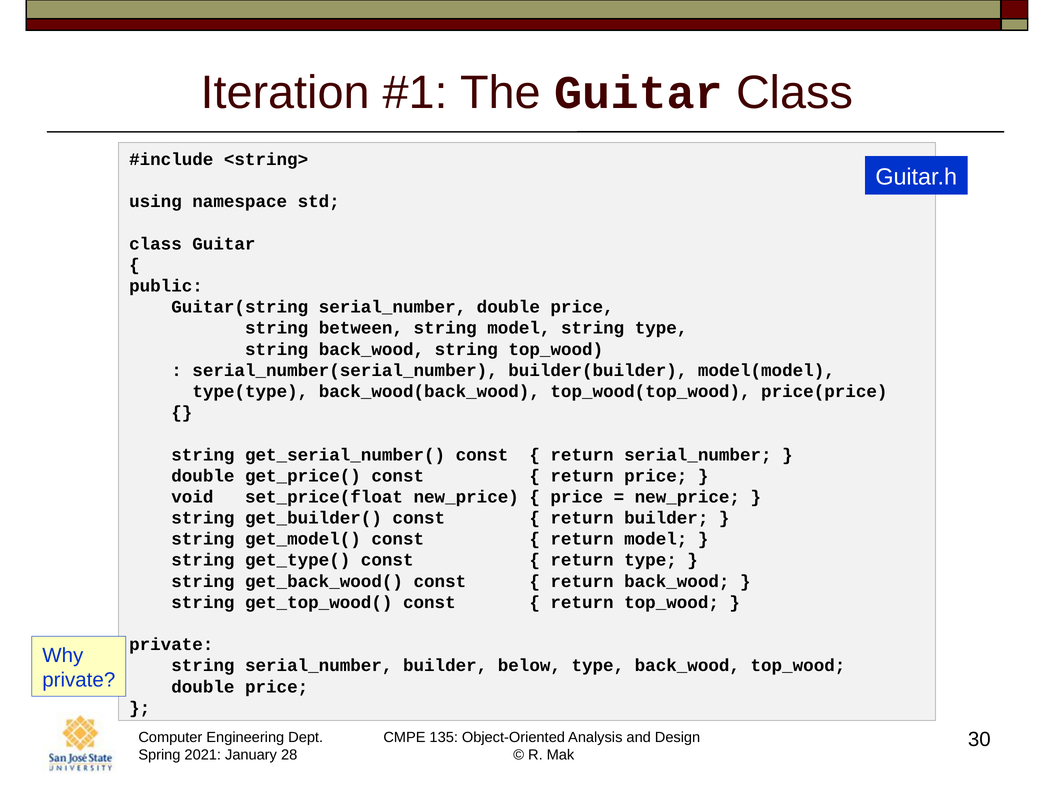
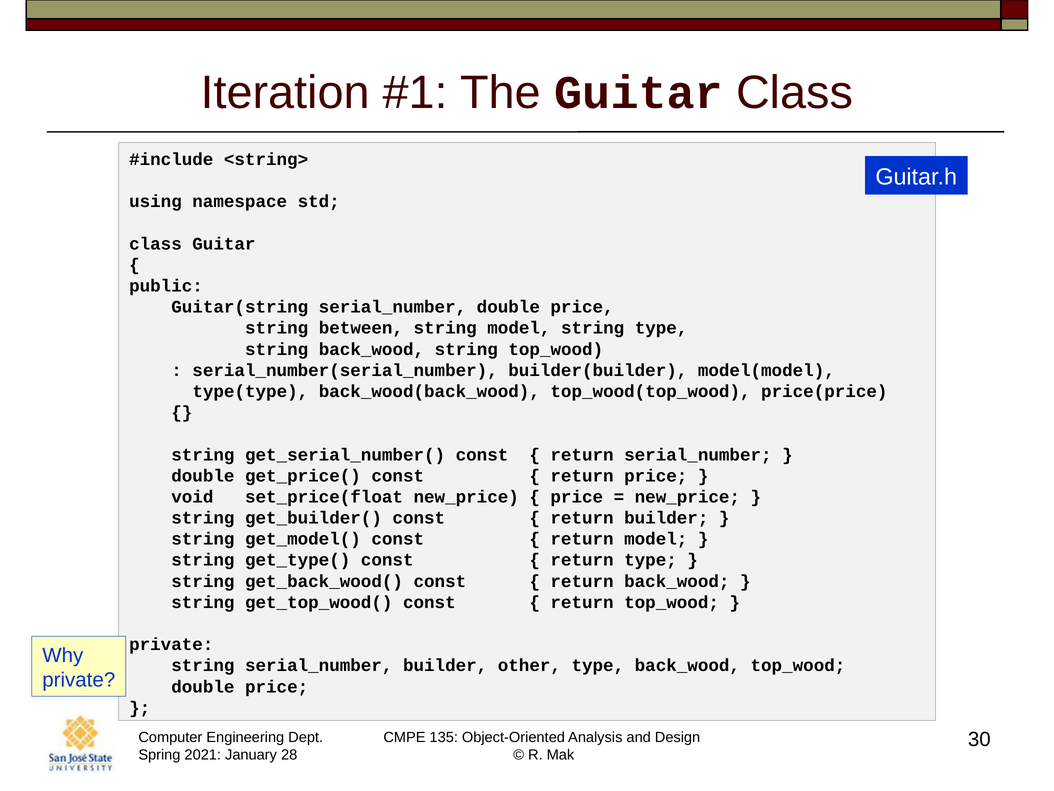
below: below -> other (529, 665)
